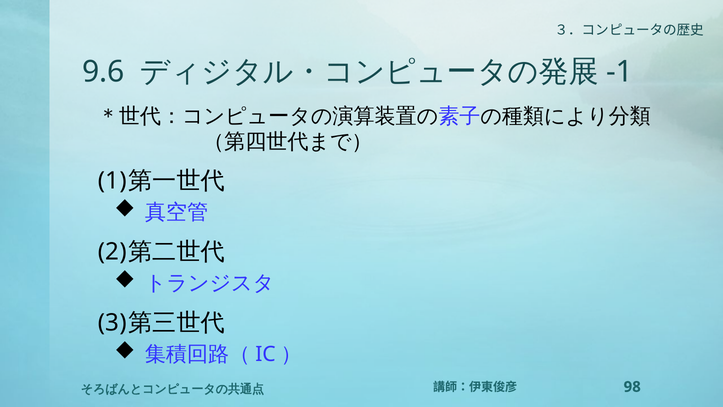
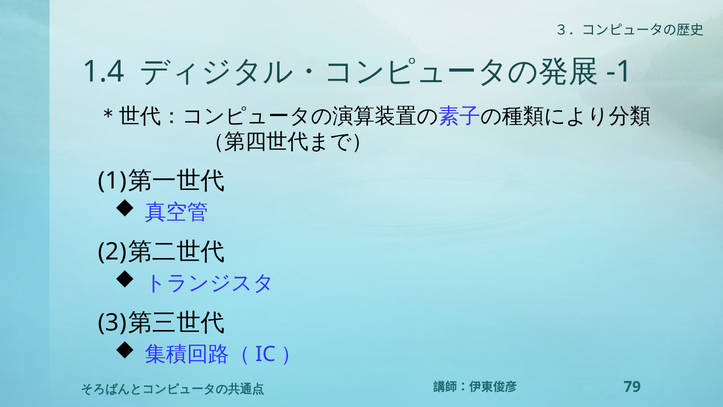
9.6: 9.6 -> 1.4 (103, 72)
98: 98 -> 79 (632, 387)
